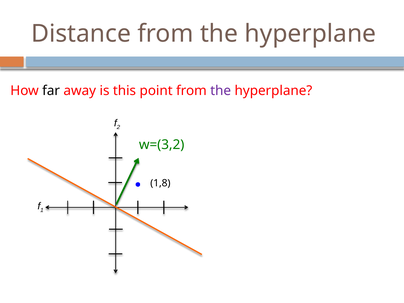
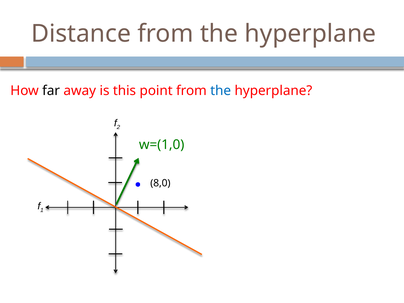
the colour: purple -> blue (221, 91)
w=(3,2: w=(3,2 -> w=(1,0 (162, 145)
1,8: 1,8 -> 8,0 (160, 183)
